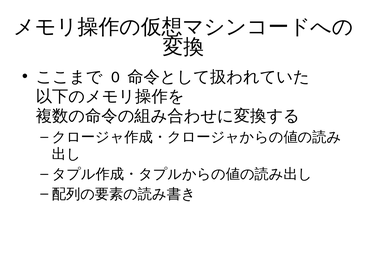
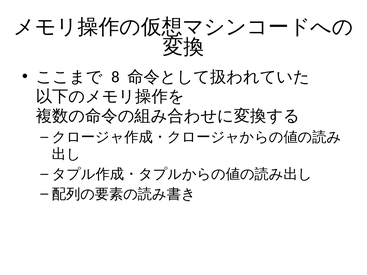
0: 0 -> 8 (116, 77)
